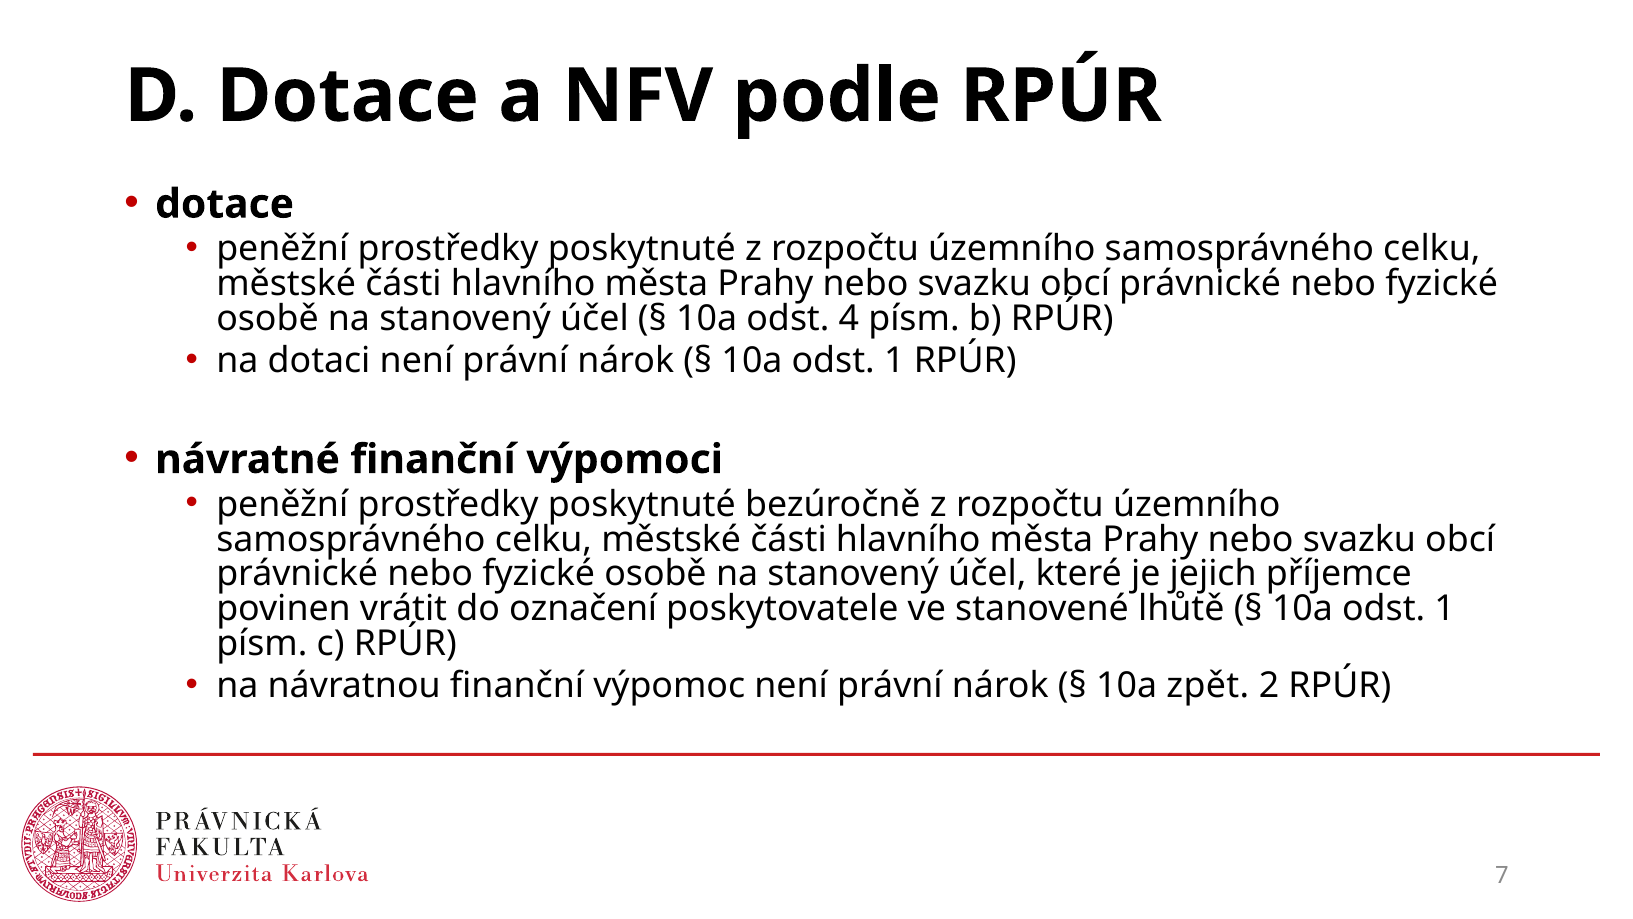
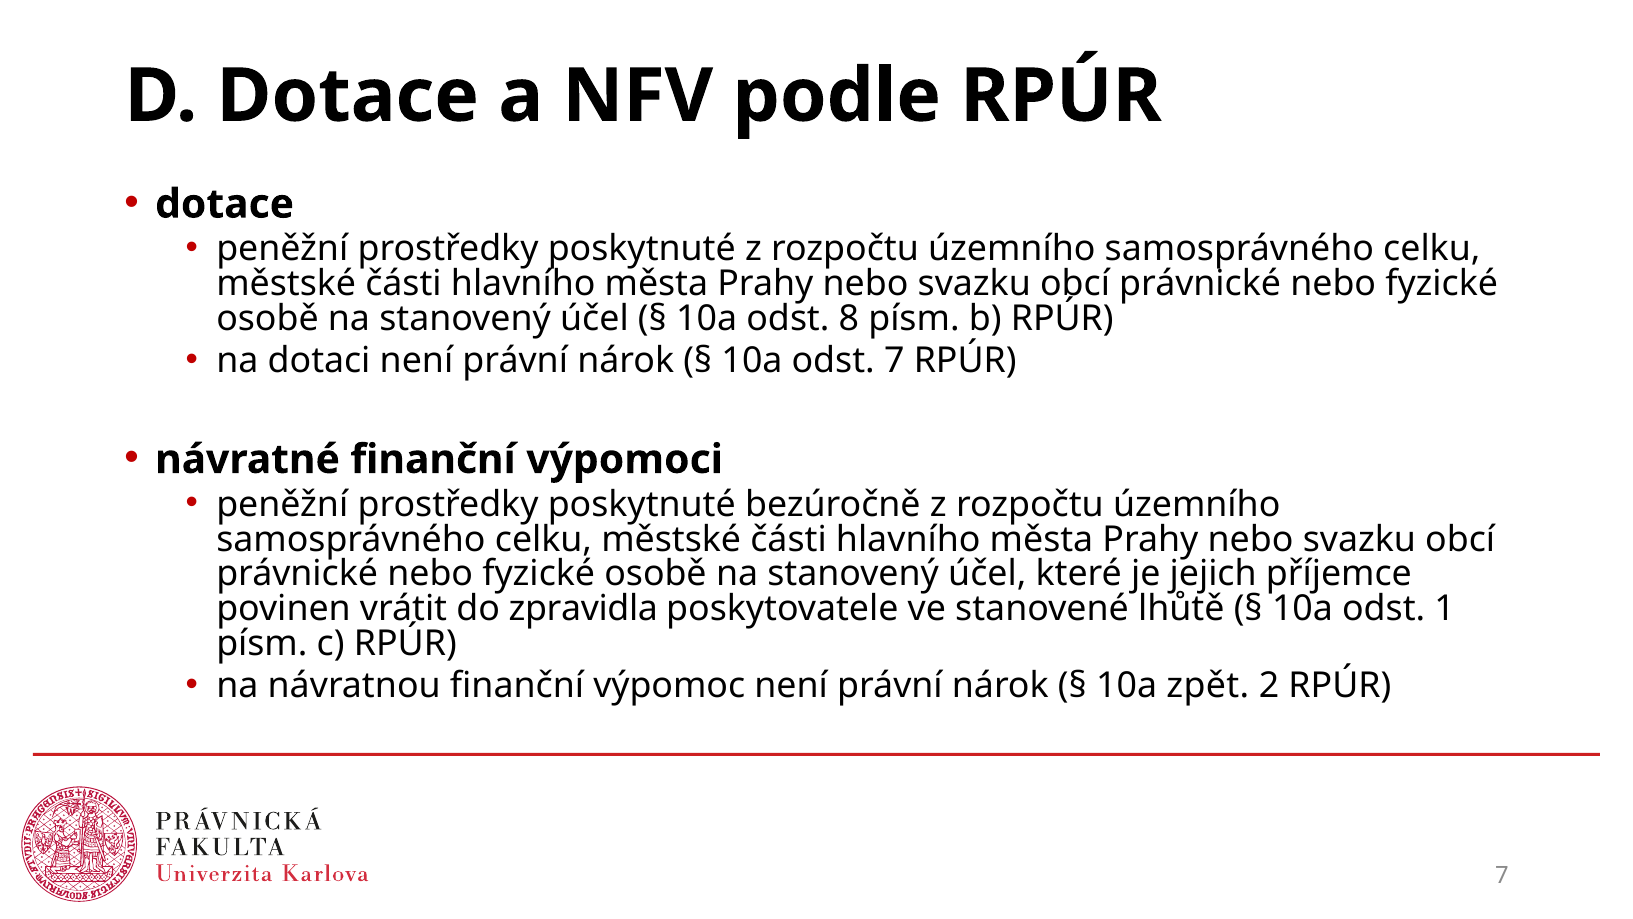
4: 4 -> 8 (849, 319)
1: 1 -> 7 (894, 361)
označení: označení -> zpravidla (583, 608)
